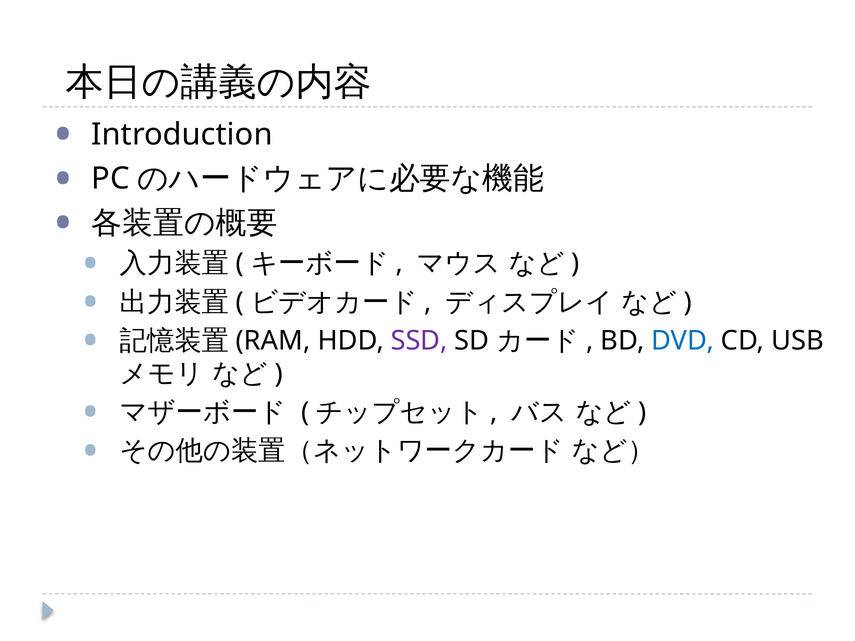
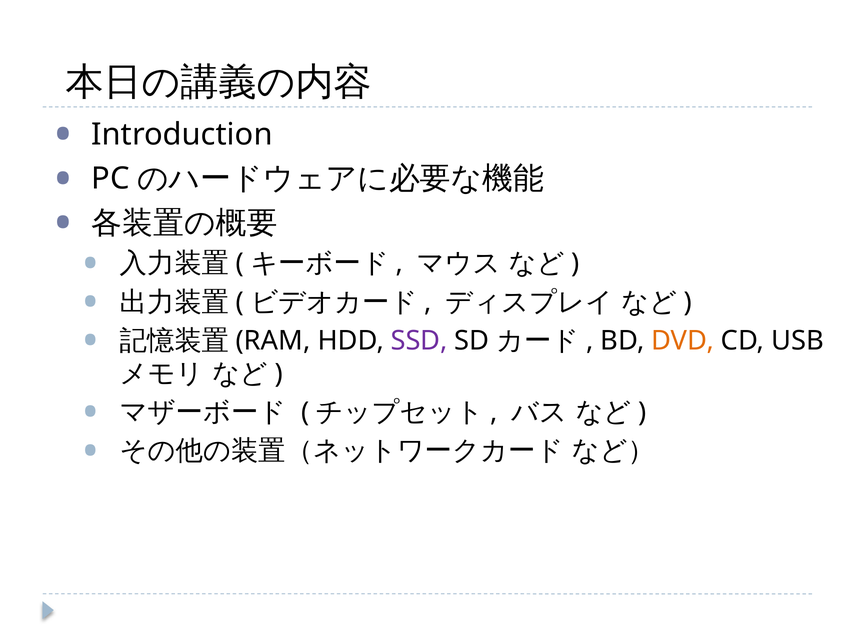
DVD colour: blue -> orange (683, 341)
